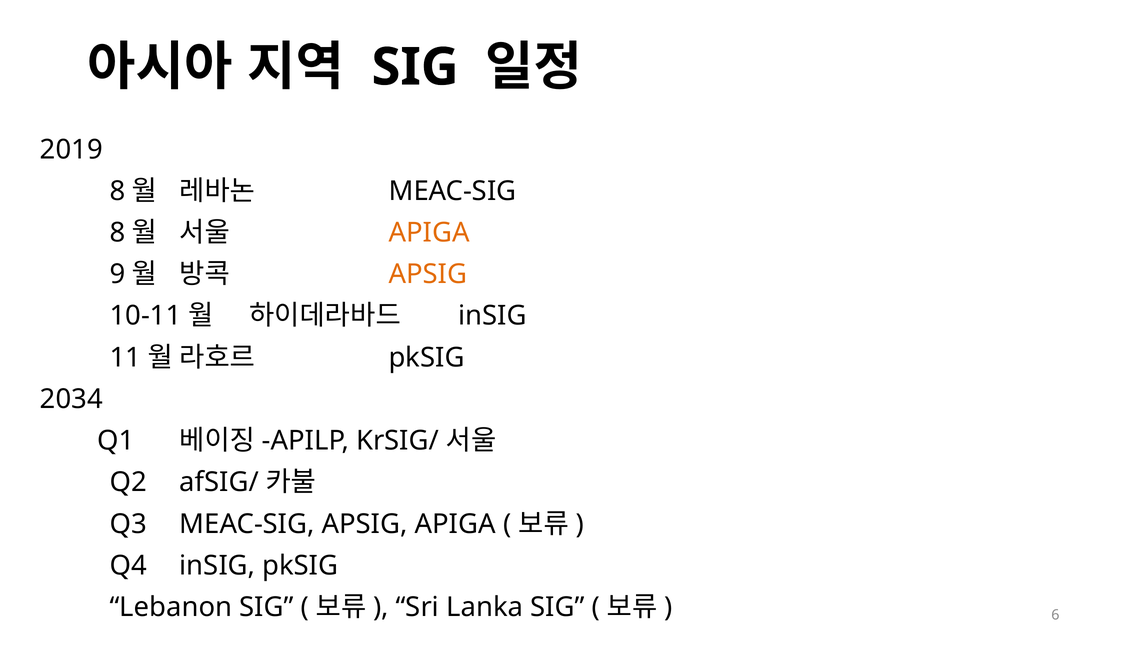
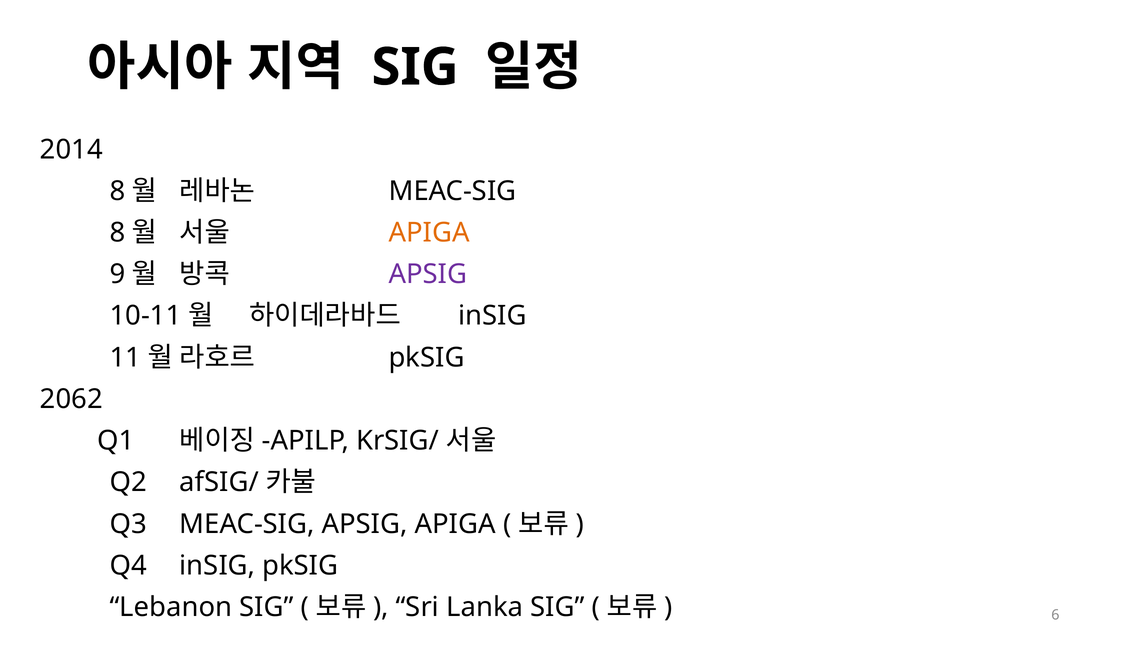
2019: 2019 -> 2014 (71, 150)
APSIG colour: orange -> purple (428, 274)
2034: 2034 -> 2062 (71, 399)
